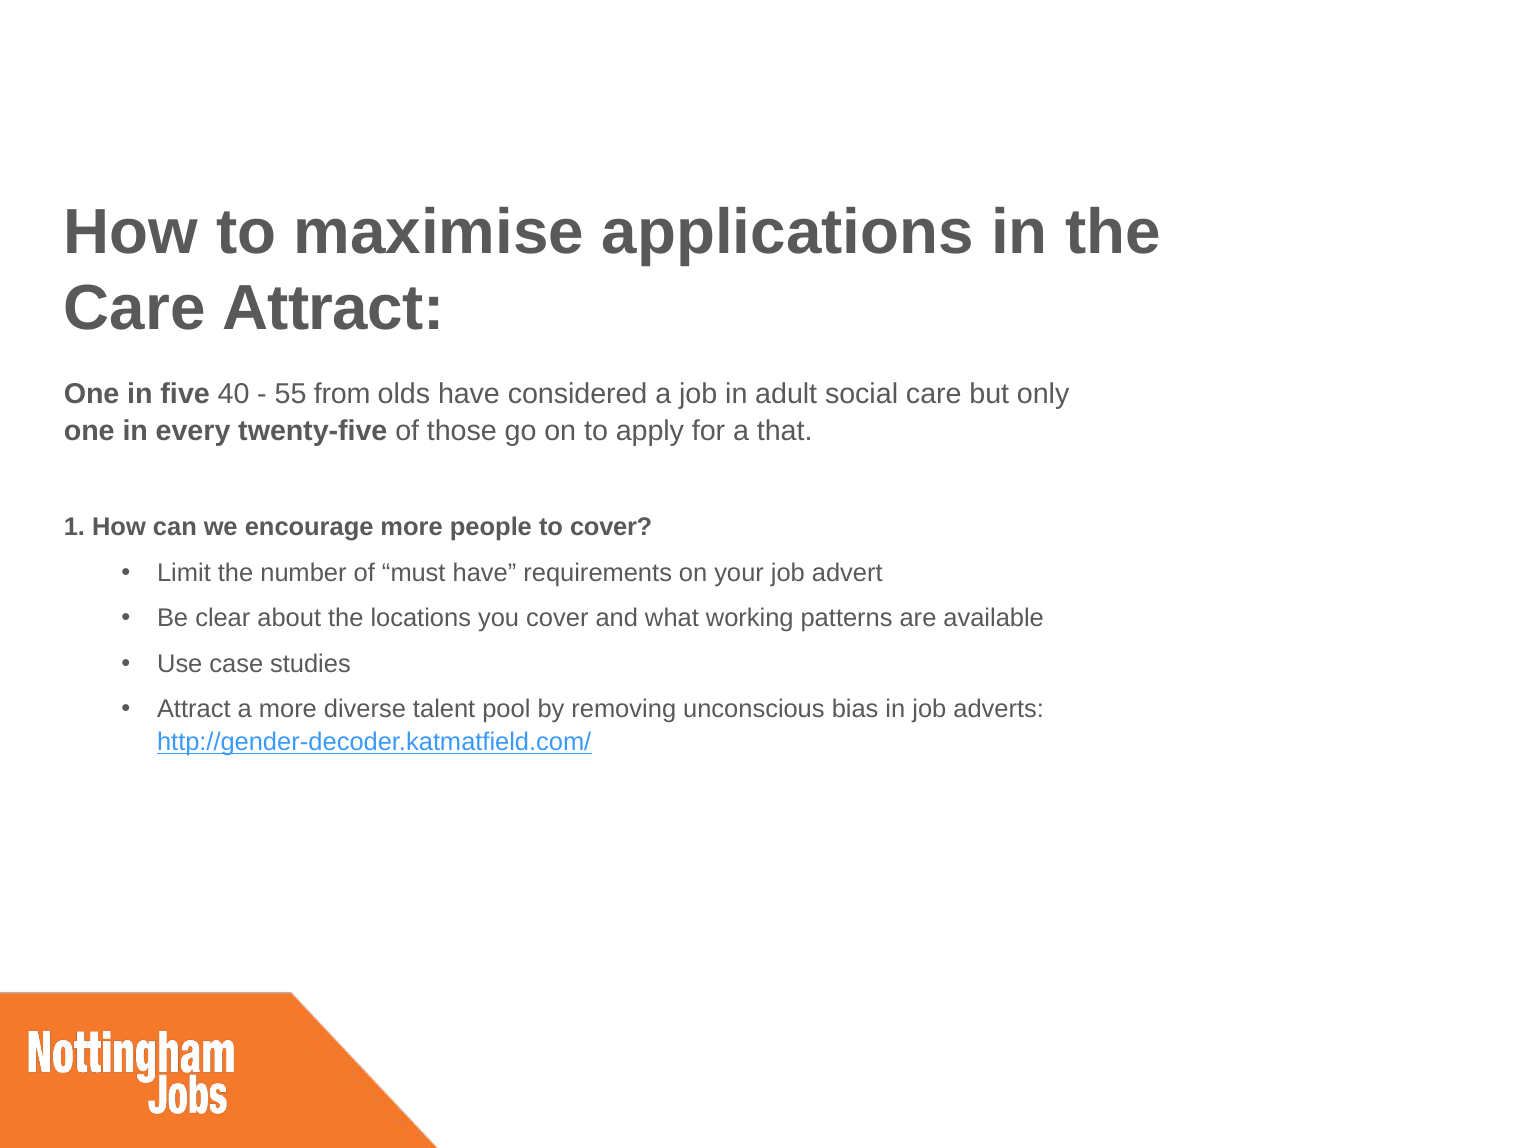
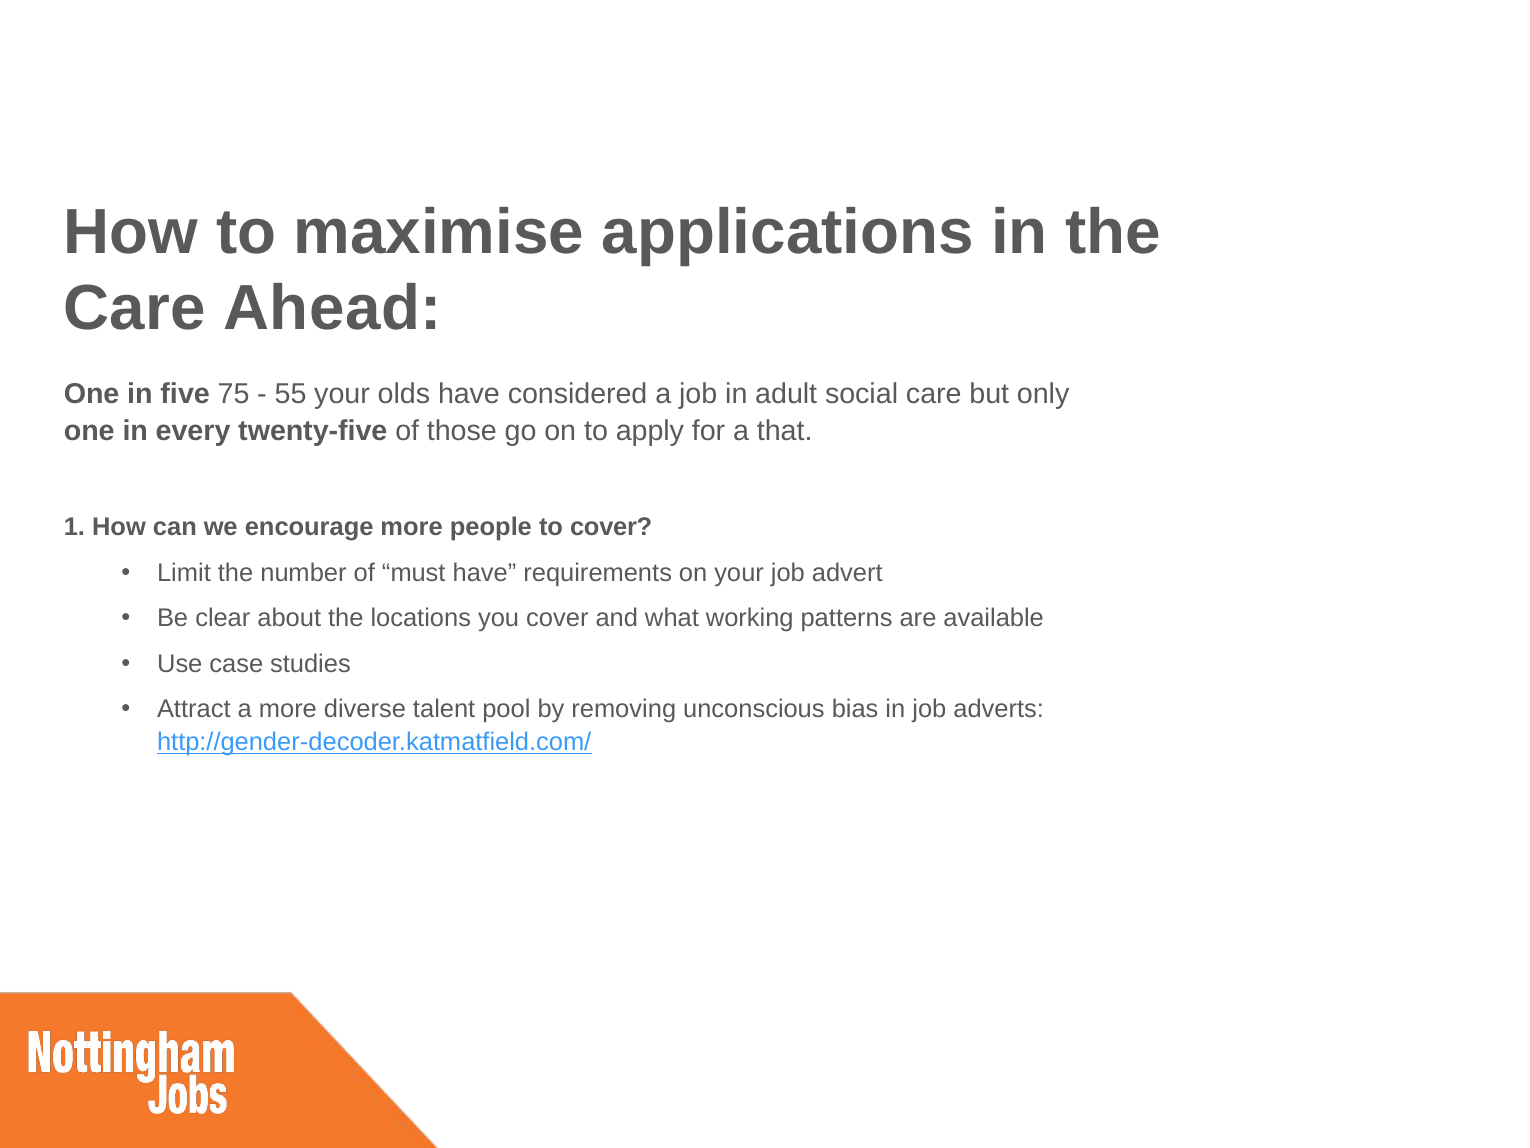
Care Attract: Attract -> Ahead (333, 308)
40: 40 -> 75 (234, 394)
55 from: from -> your (342, 394)
